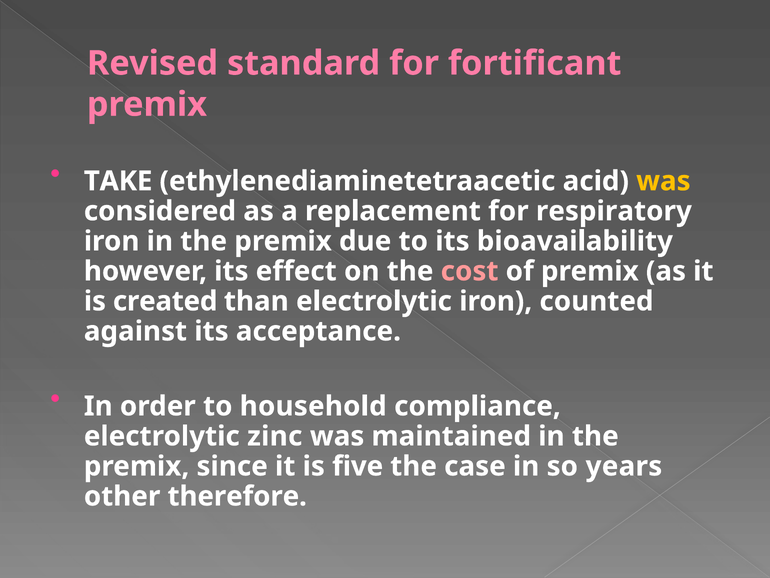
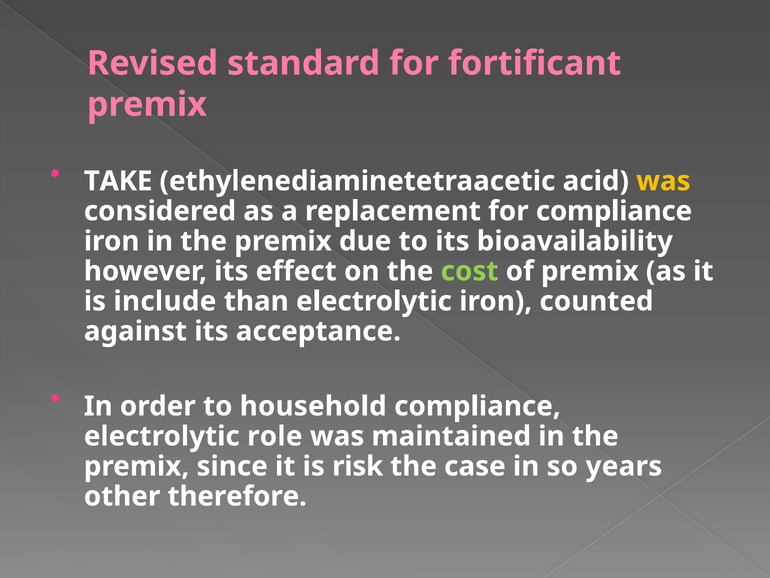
for respiratory: respiratory -> compliance (614, 211)
cost colour: pink -> light green (470, 271)
created: created -> include (165, 301)
zinc: zinc -> role (275, 436)
five: five -> risk (358, 466)
